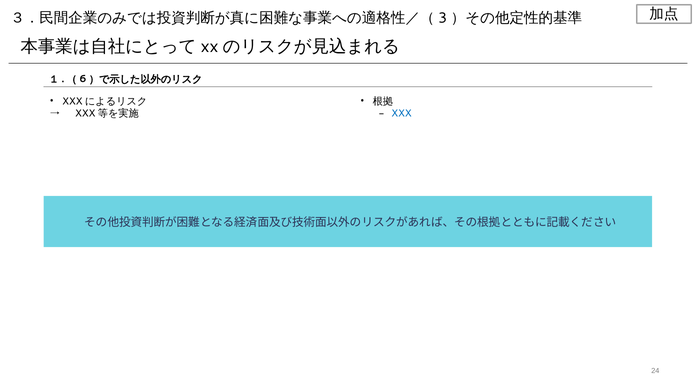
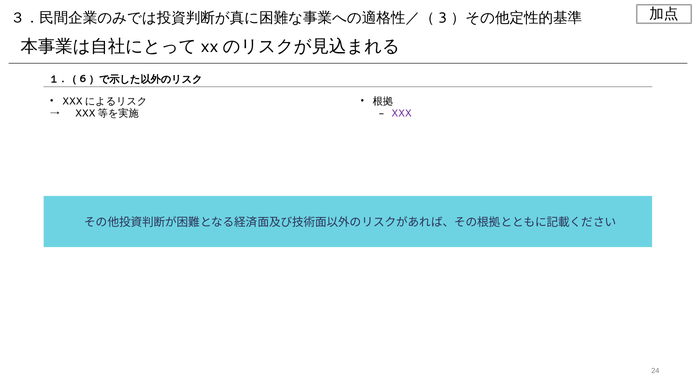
XXX colour: blue -> purple (401, 113)
